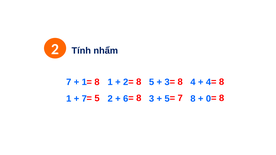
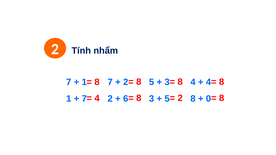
1 1: 1 -> 7 (110, 82)
7: 7 -> 2 (180, 98)
5: 5 -> 4 (97, 98)
